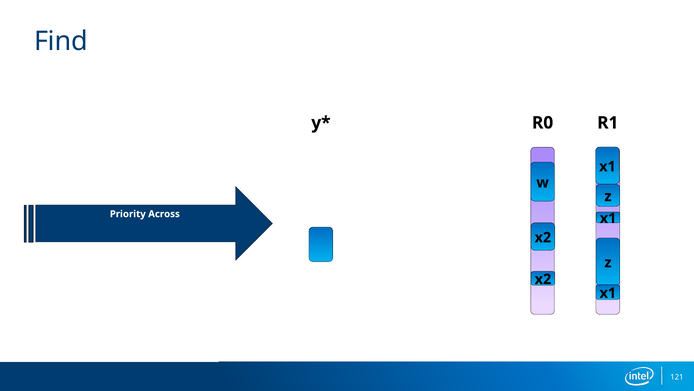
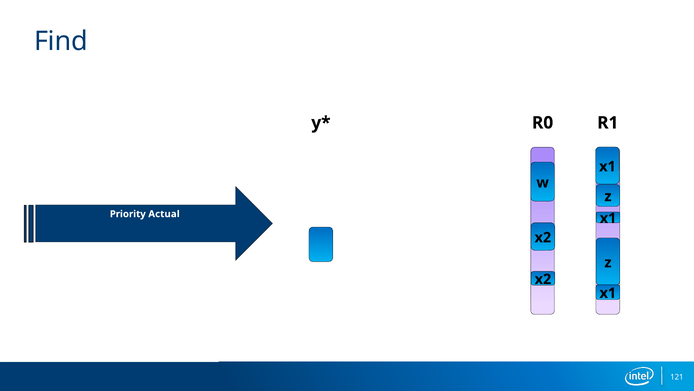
Across: Across -> Actual (164, 214)
